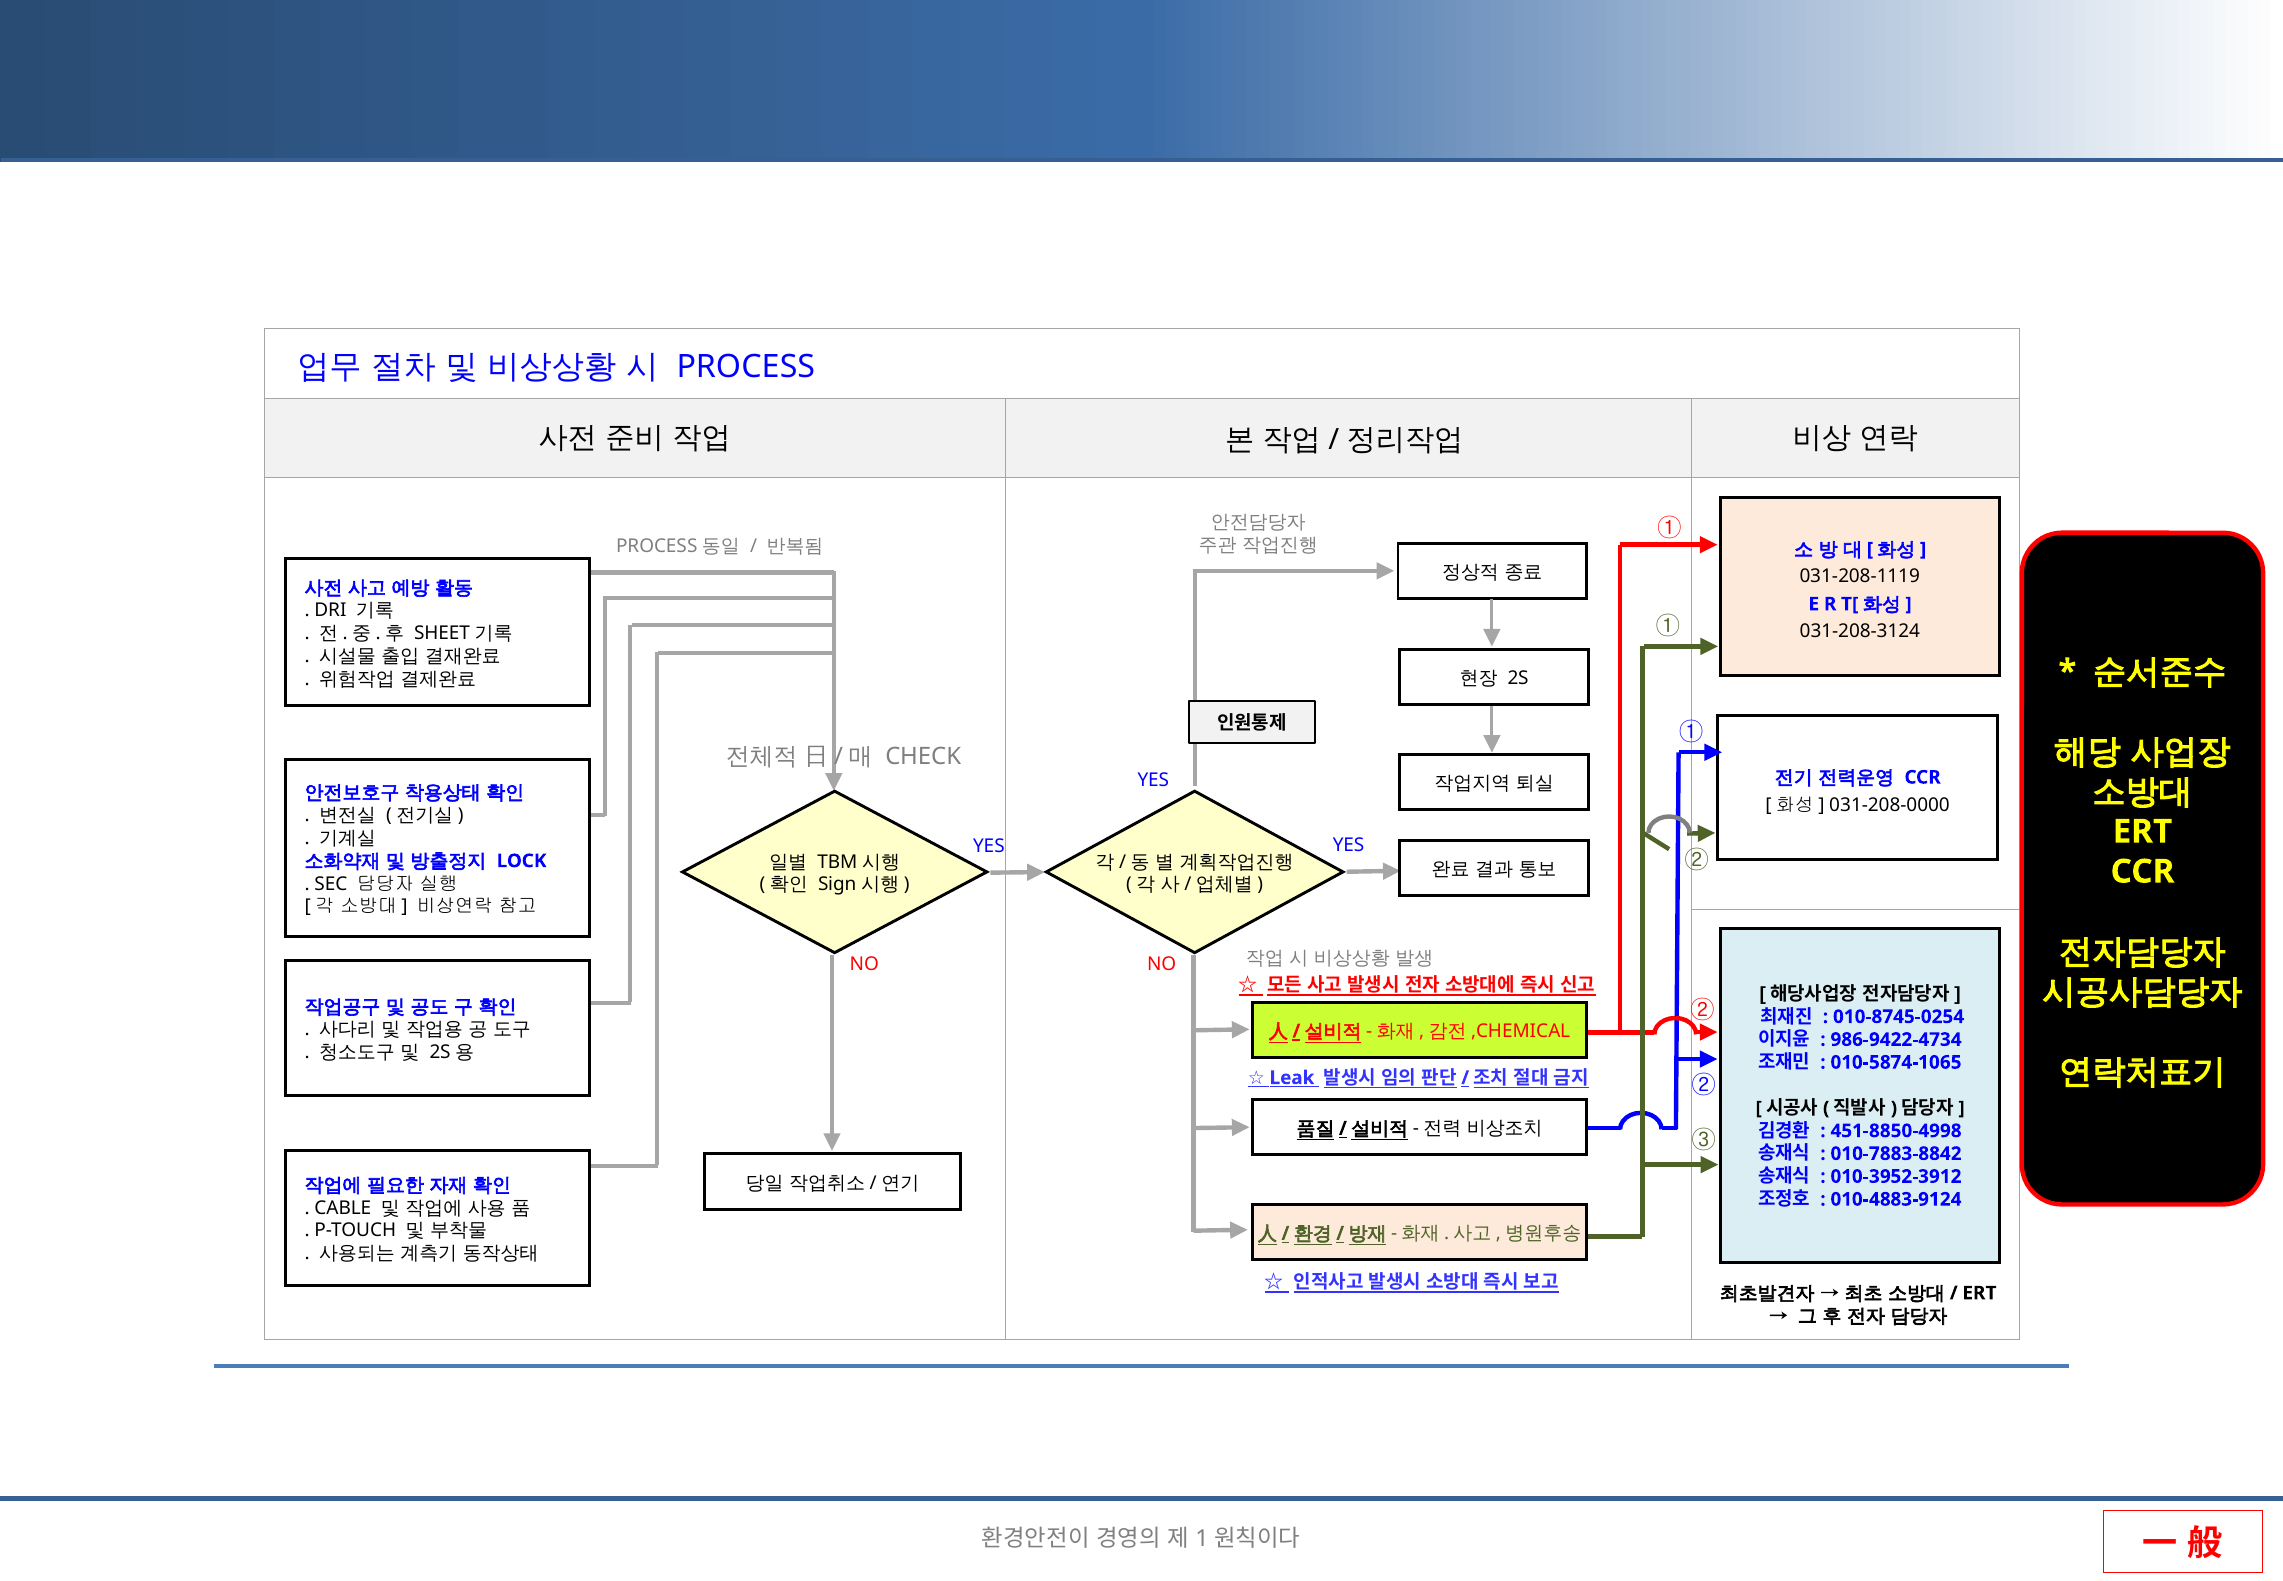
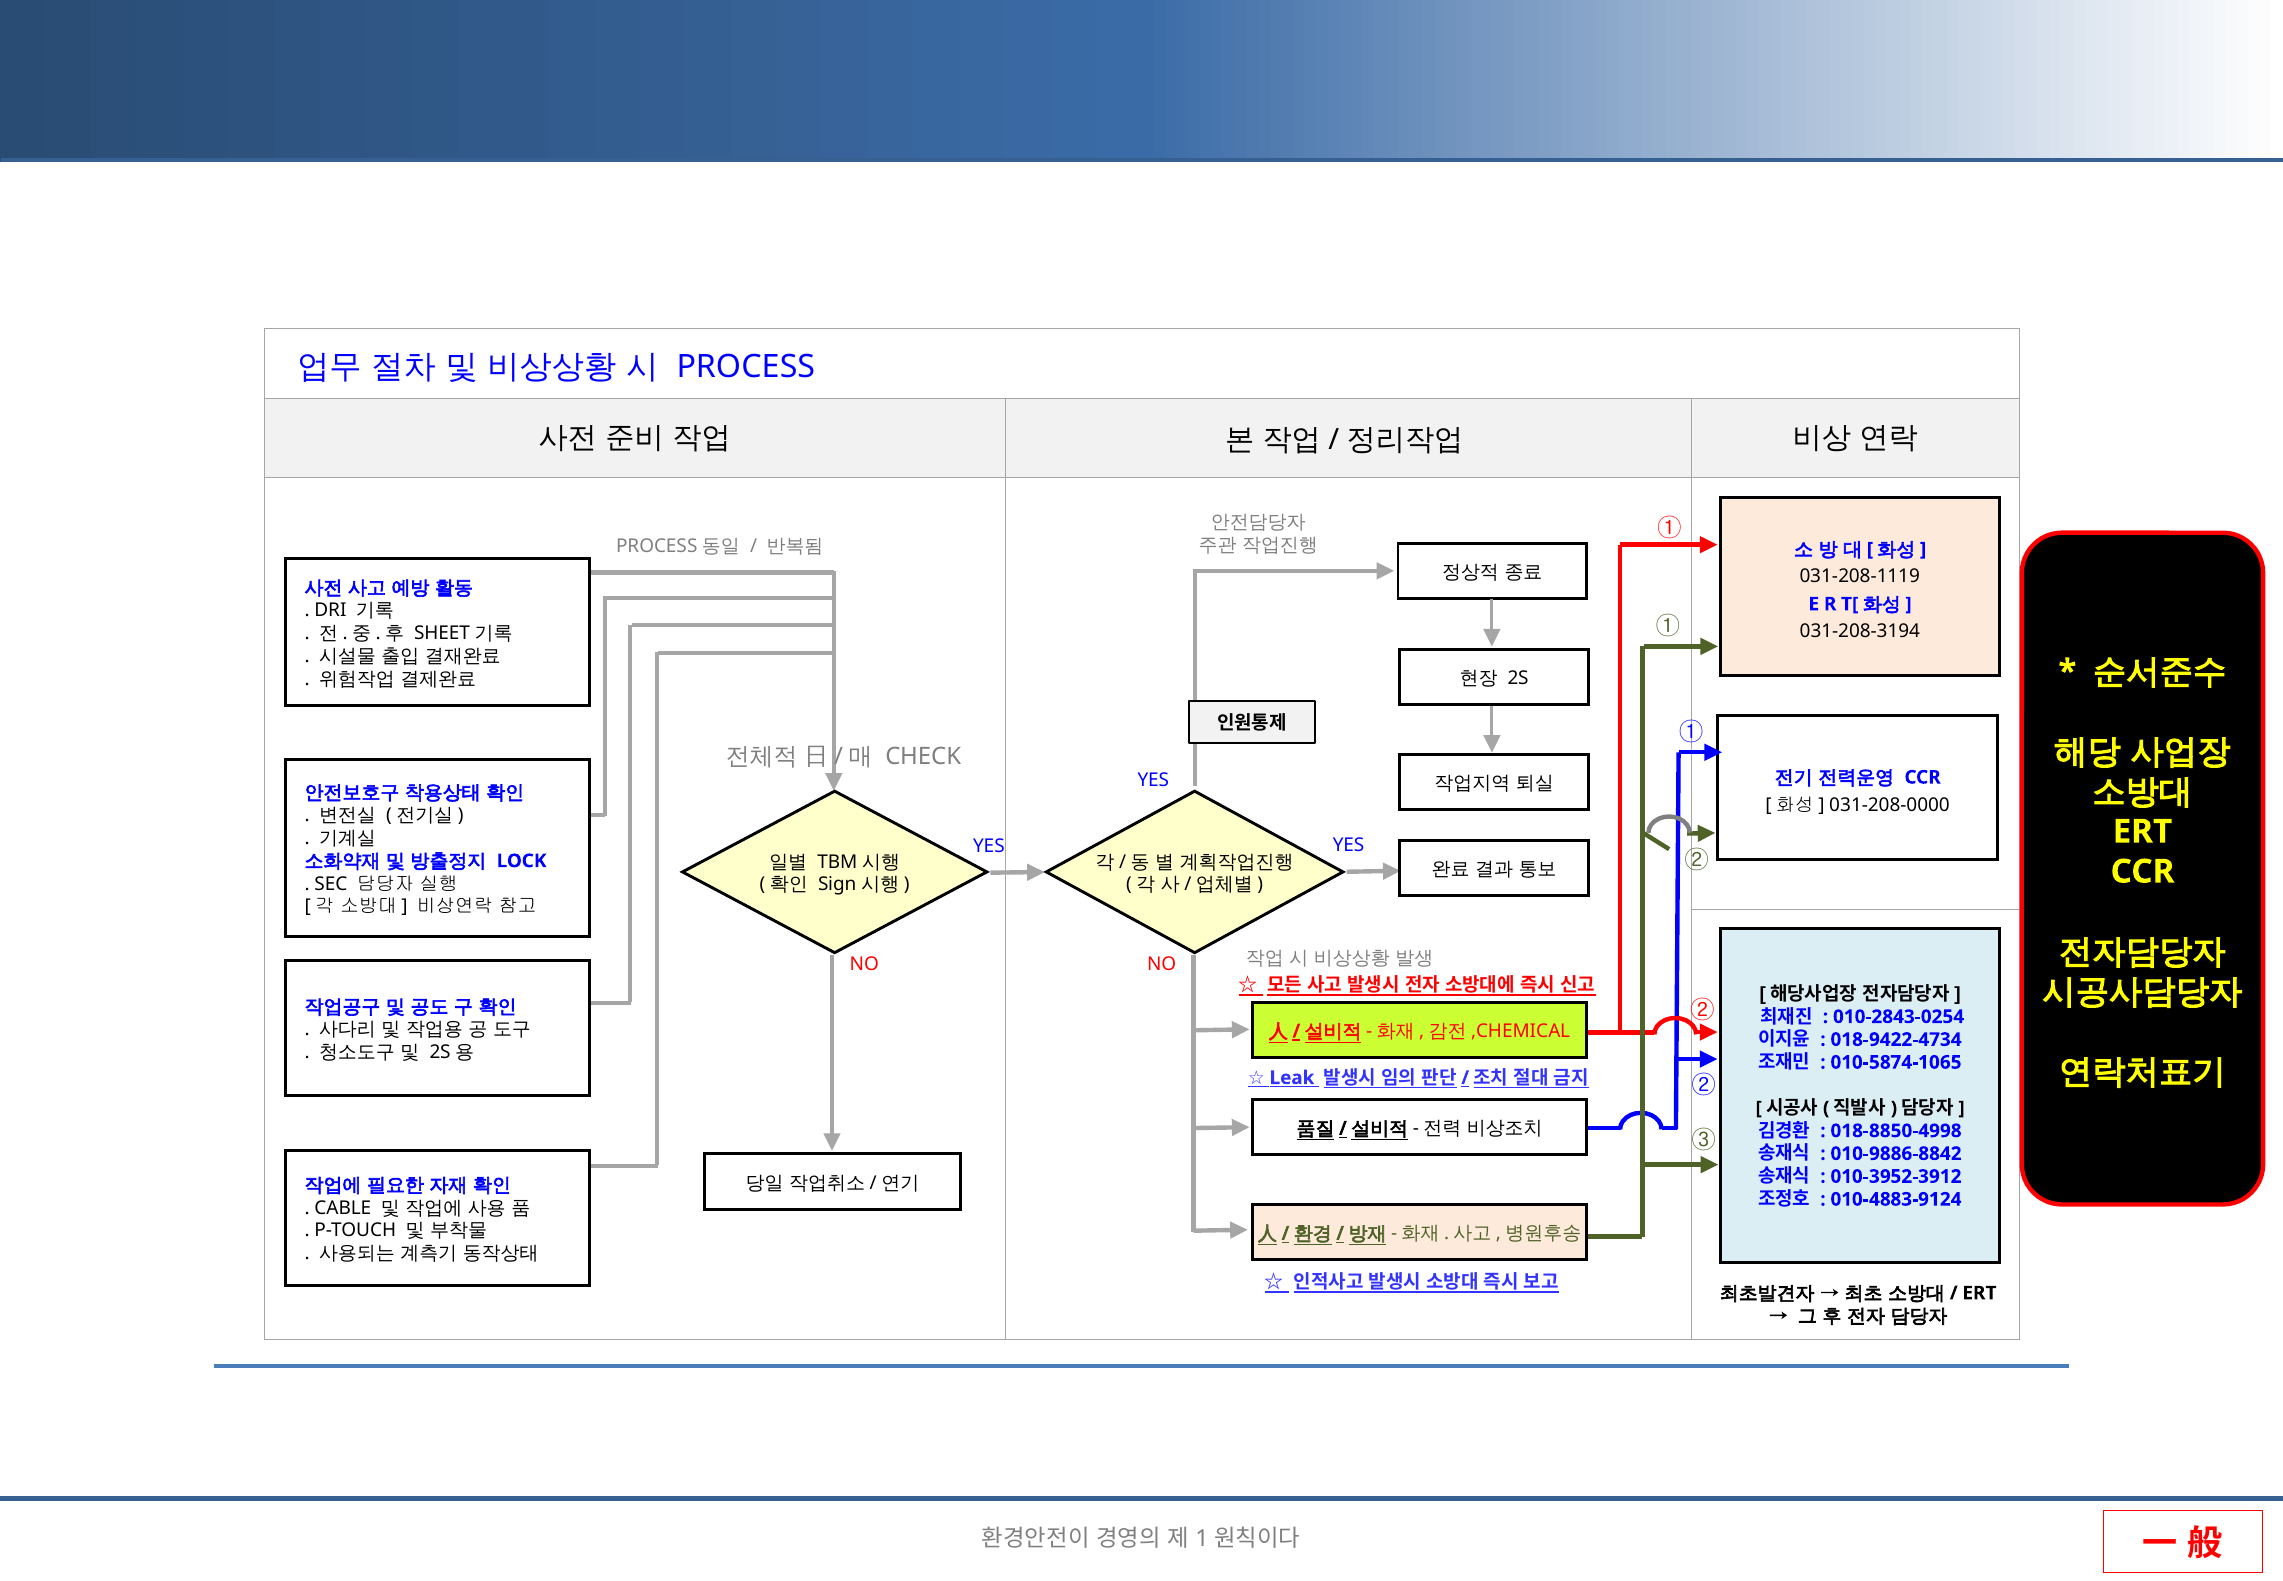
031-208-3124: 031-208-3124 -> 031-208-3194 (1860, 631)
010-8745-0254: 010-8745-0254 -> 010-2843-0254 (1899, 1016)
986-9422-4734: 986-9422-4734 -> 018-9422-4734 (1896, 1039)
451-8850-4998: 451-8850-4998 -> 018-8850-4998 (1896, 1131)
010-7883-8842: 010-7883-8842 -> 010-9886-8842 (1896, 1153)
